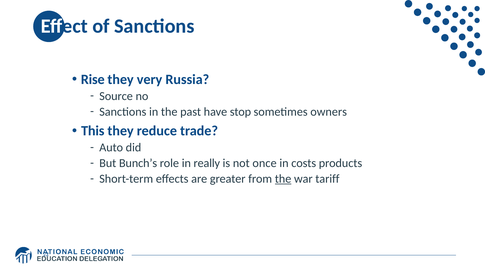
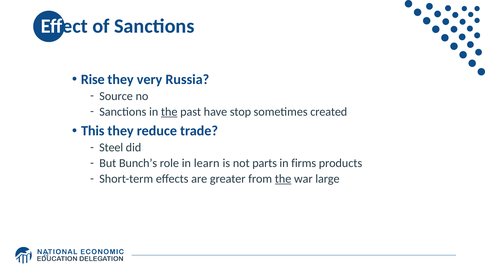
the underline: none -> present (169, 112)
owners: owners -> created (329, 112)
Auto: Auto -> Steel (111, 148)
really: really -> learn (207, 163)
once: once -> parts (265, 163)
costs: costs -> firms (304, 163)
tariff: tariff -> large (327, 179)
